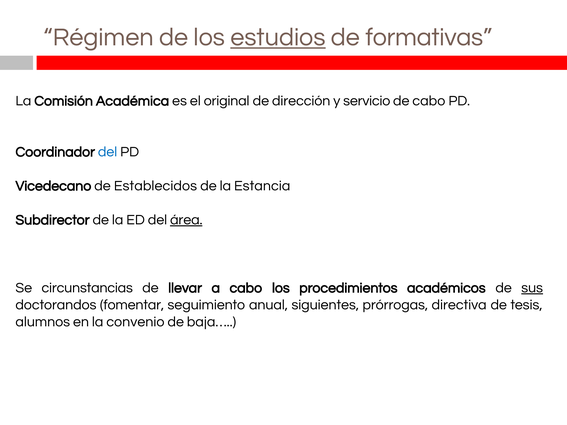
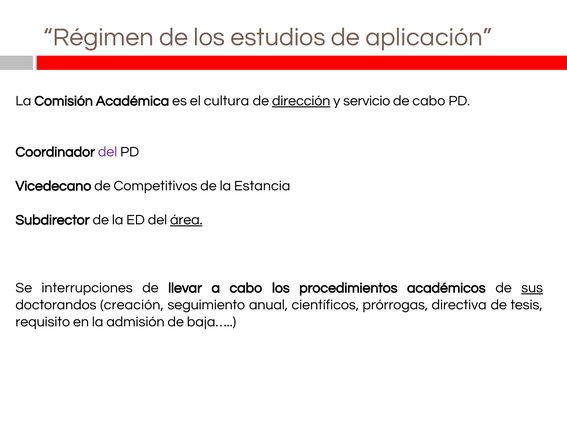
estudios underline: present -> none (278, 37)
formativas: formativas -> aplicación (429, 37)
original: original -> cultura (226, 101)
dirección underline: none -> present (301, 101)
del colour: blue -> purple (108, 152)
Establecidos: Establecidos -> Competitivos (155, 186)
circunstancias: circunstancias -> interrupciones (87, 288)
fomentar: fomentar -> creación (132, 305)
siguientes: siguientes -> científicos (325, 305)
alumnos: alumnos -> requisito (43, 322)
convenio: convenio -> admisión (135, 322)
